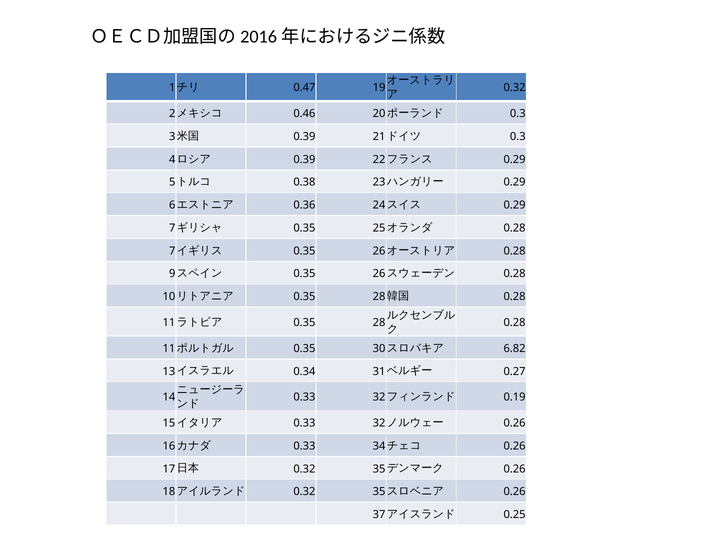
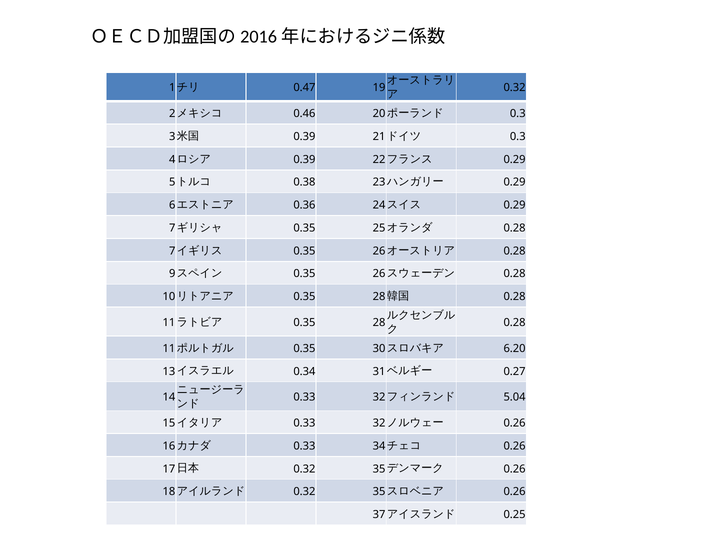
6.82: 6.82 -> 6.20 (515, 348)
0.19: 0.19 -> 5.04 (515, 397)
